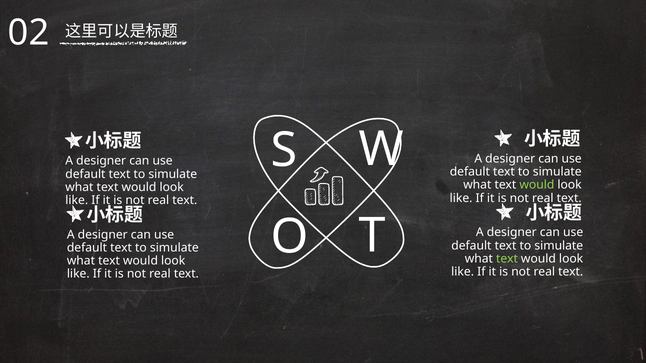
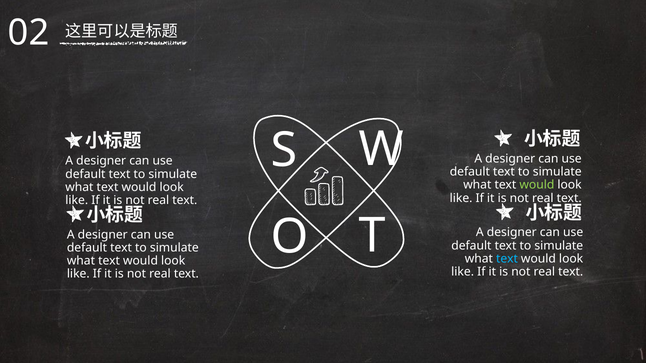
text colour: light green -> light blue (507, 259)
